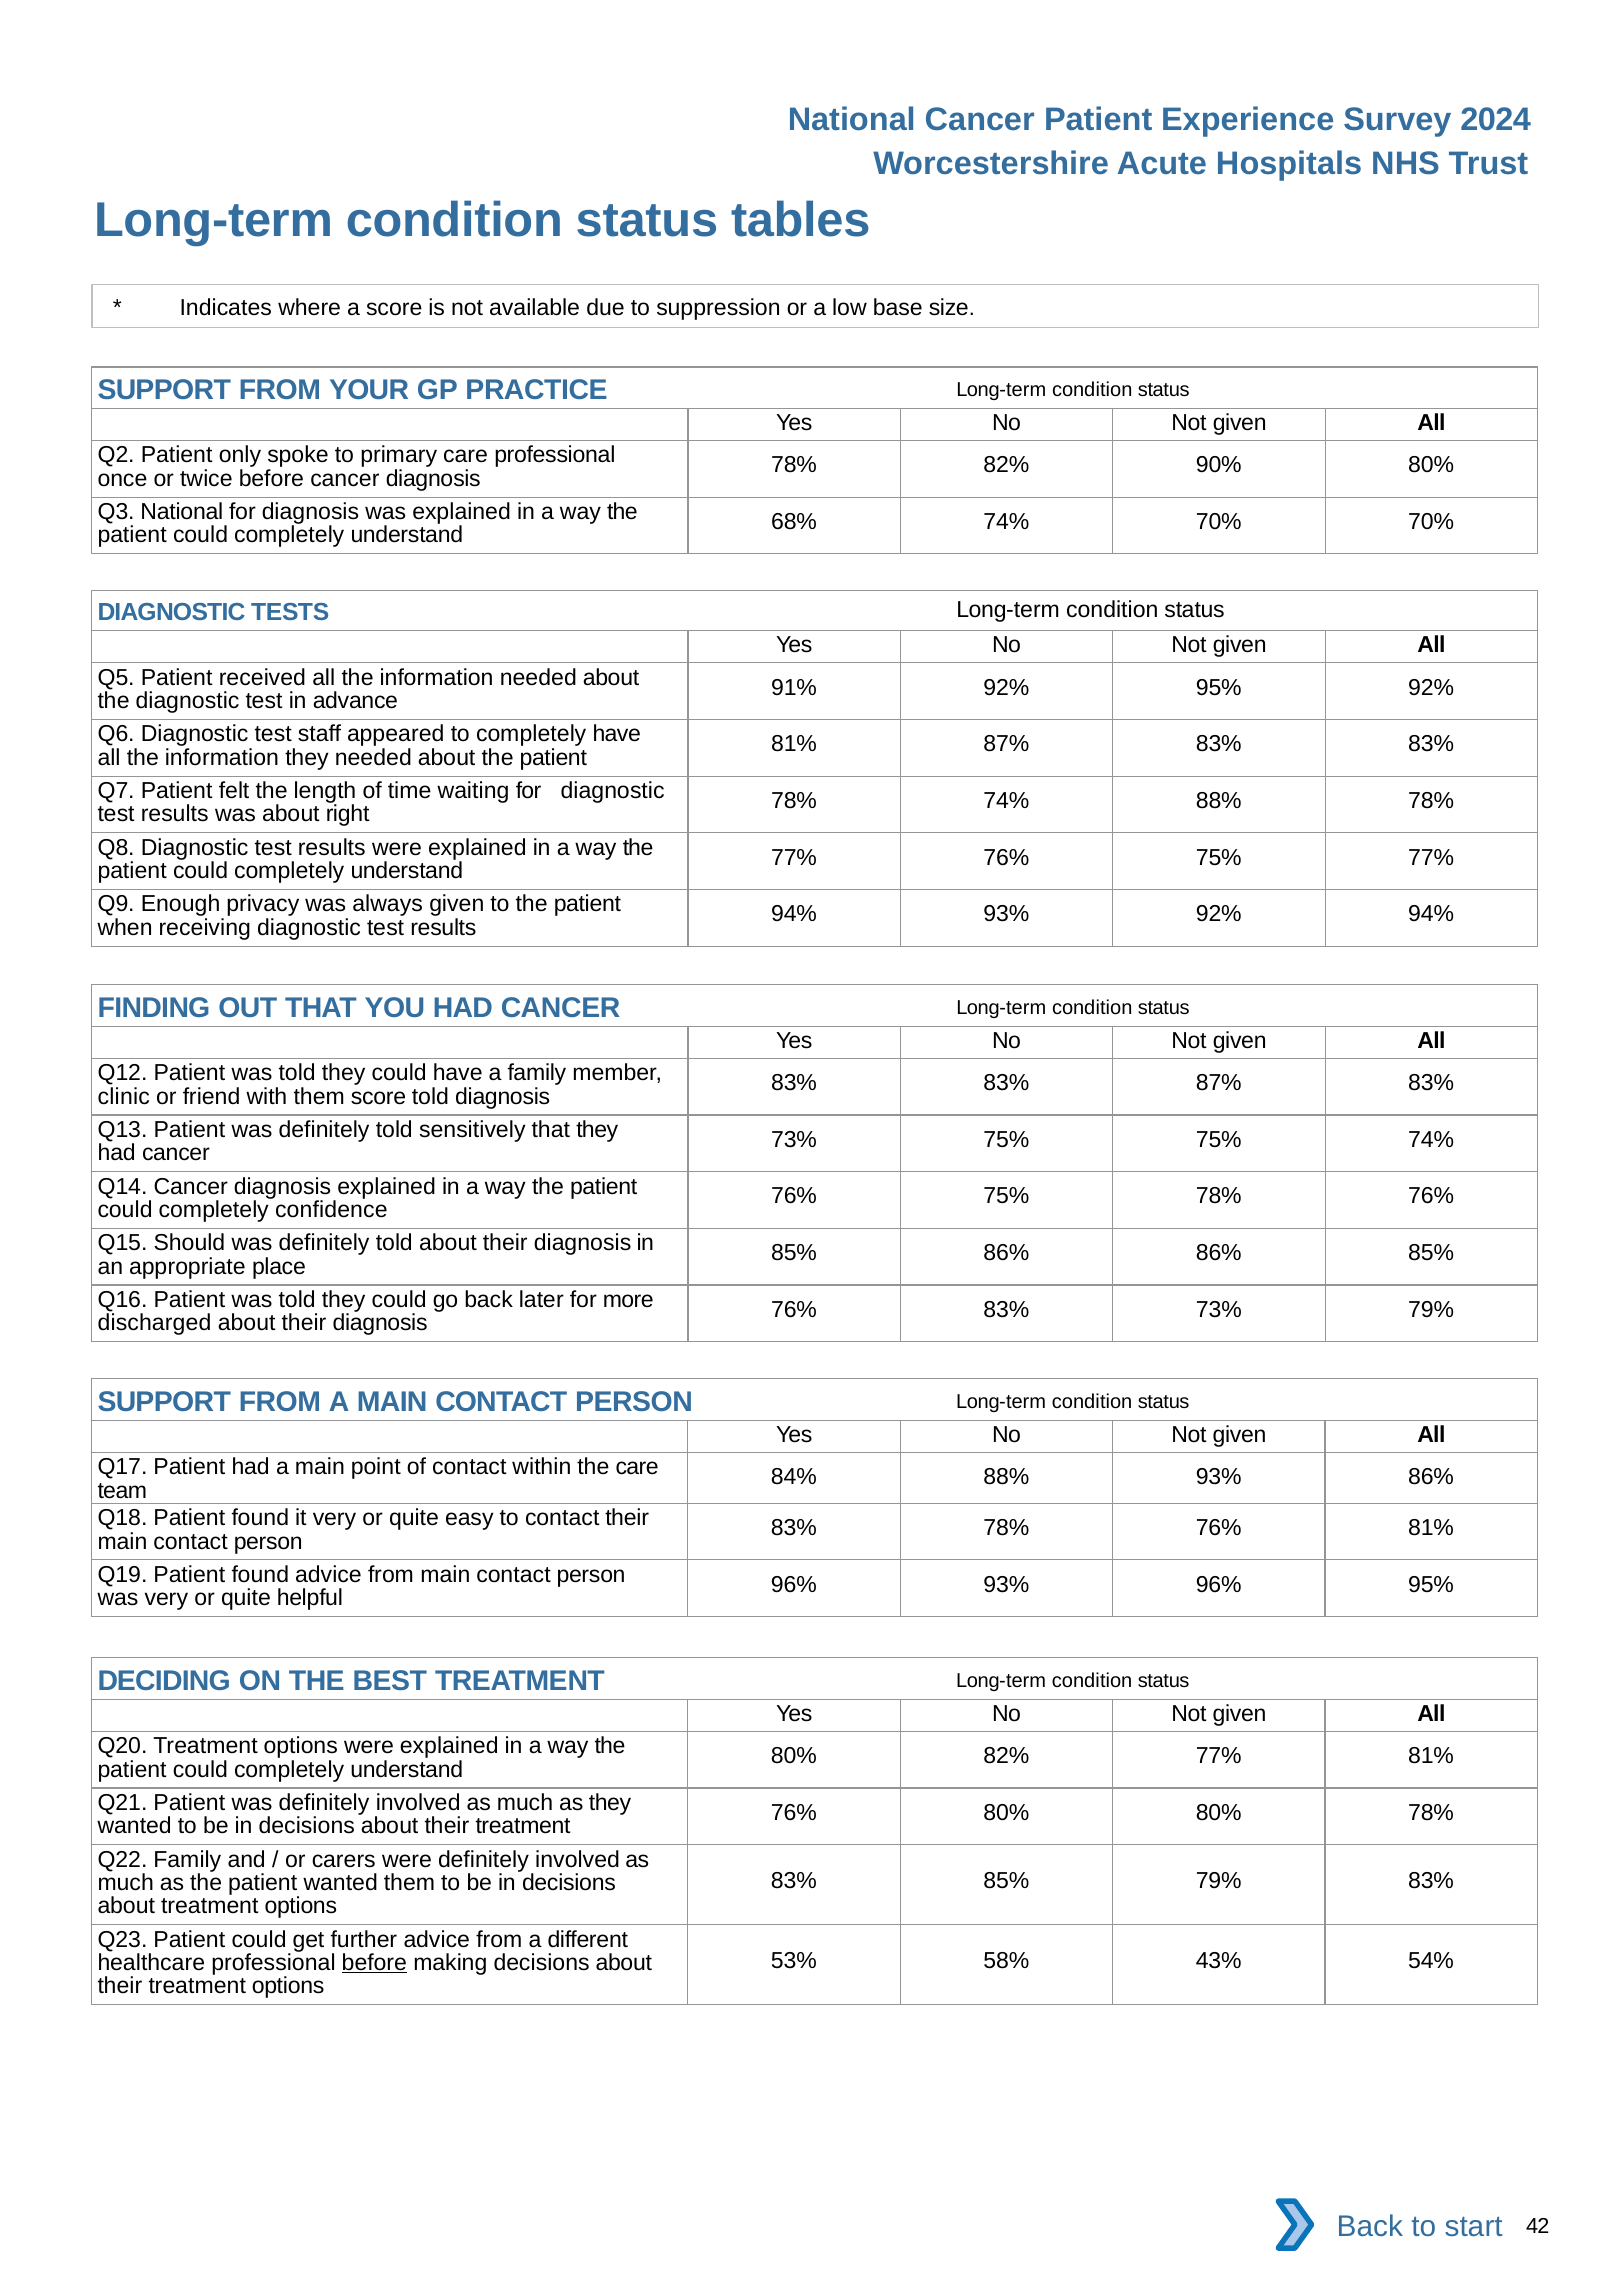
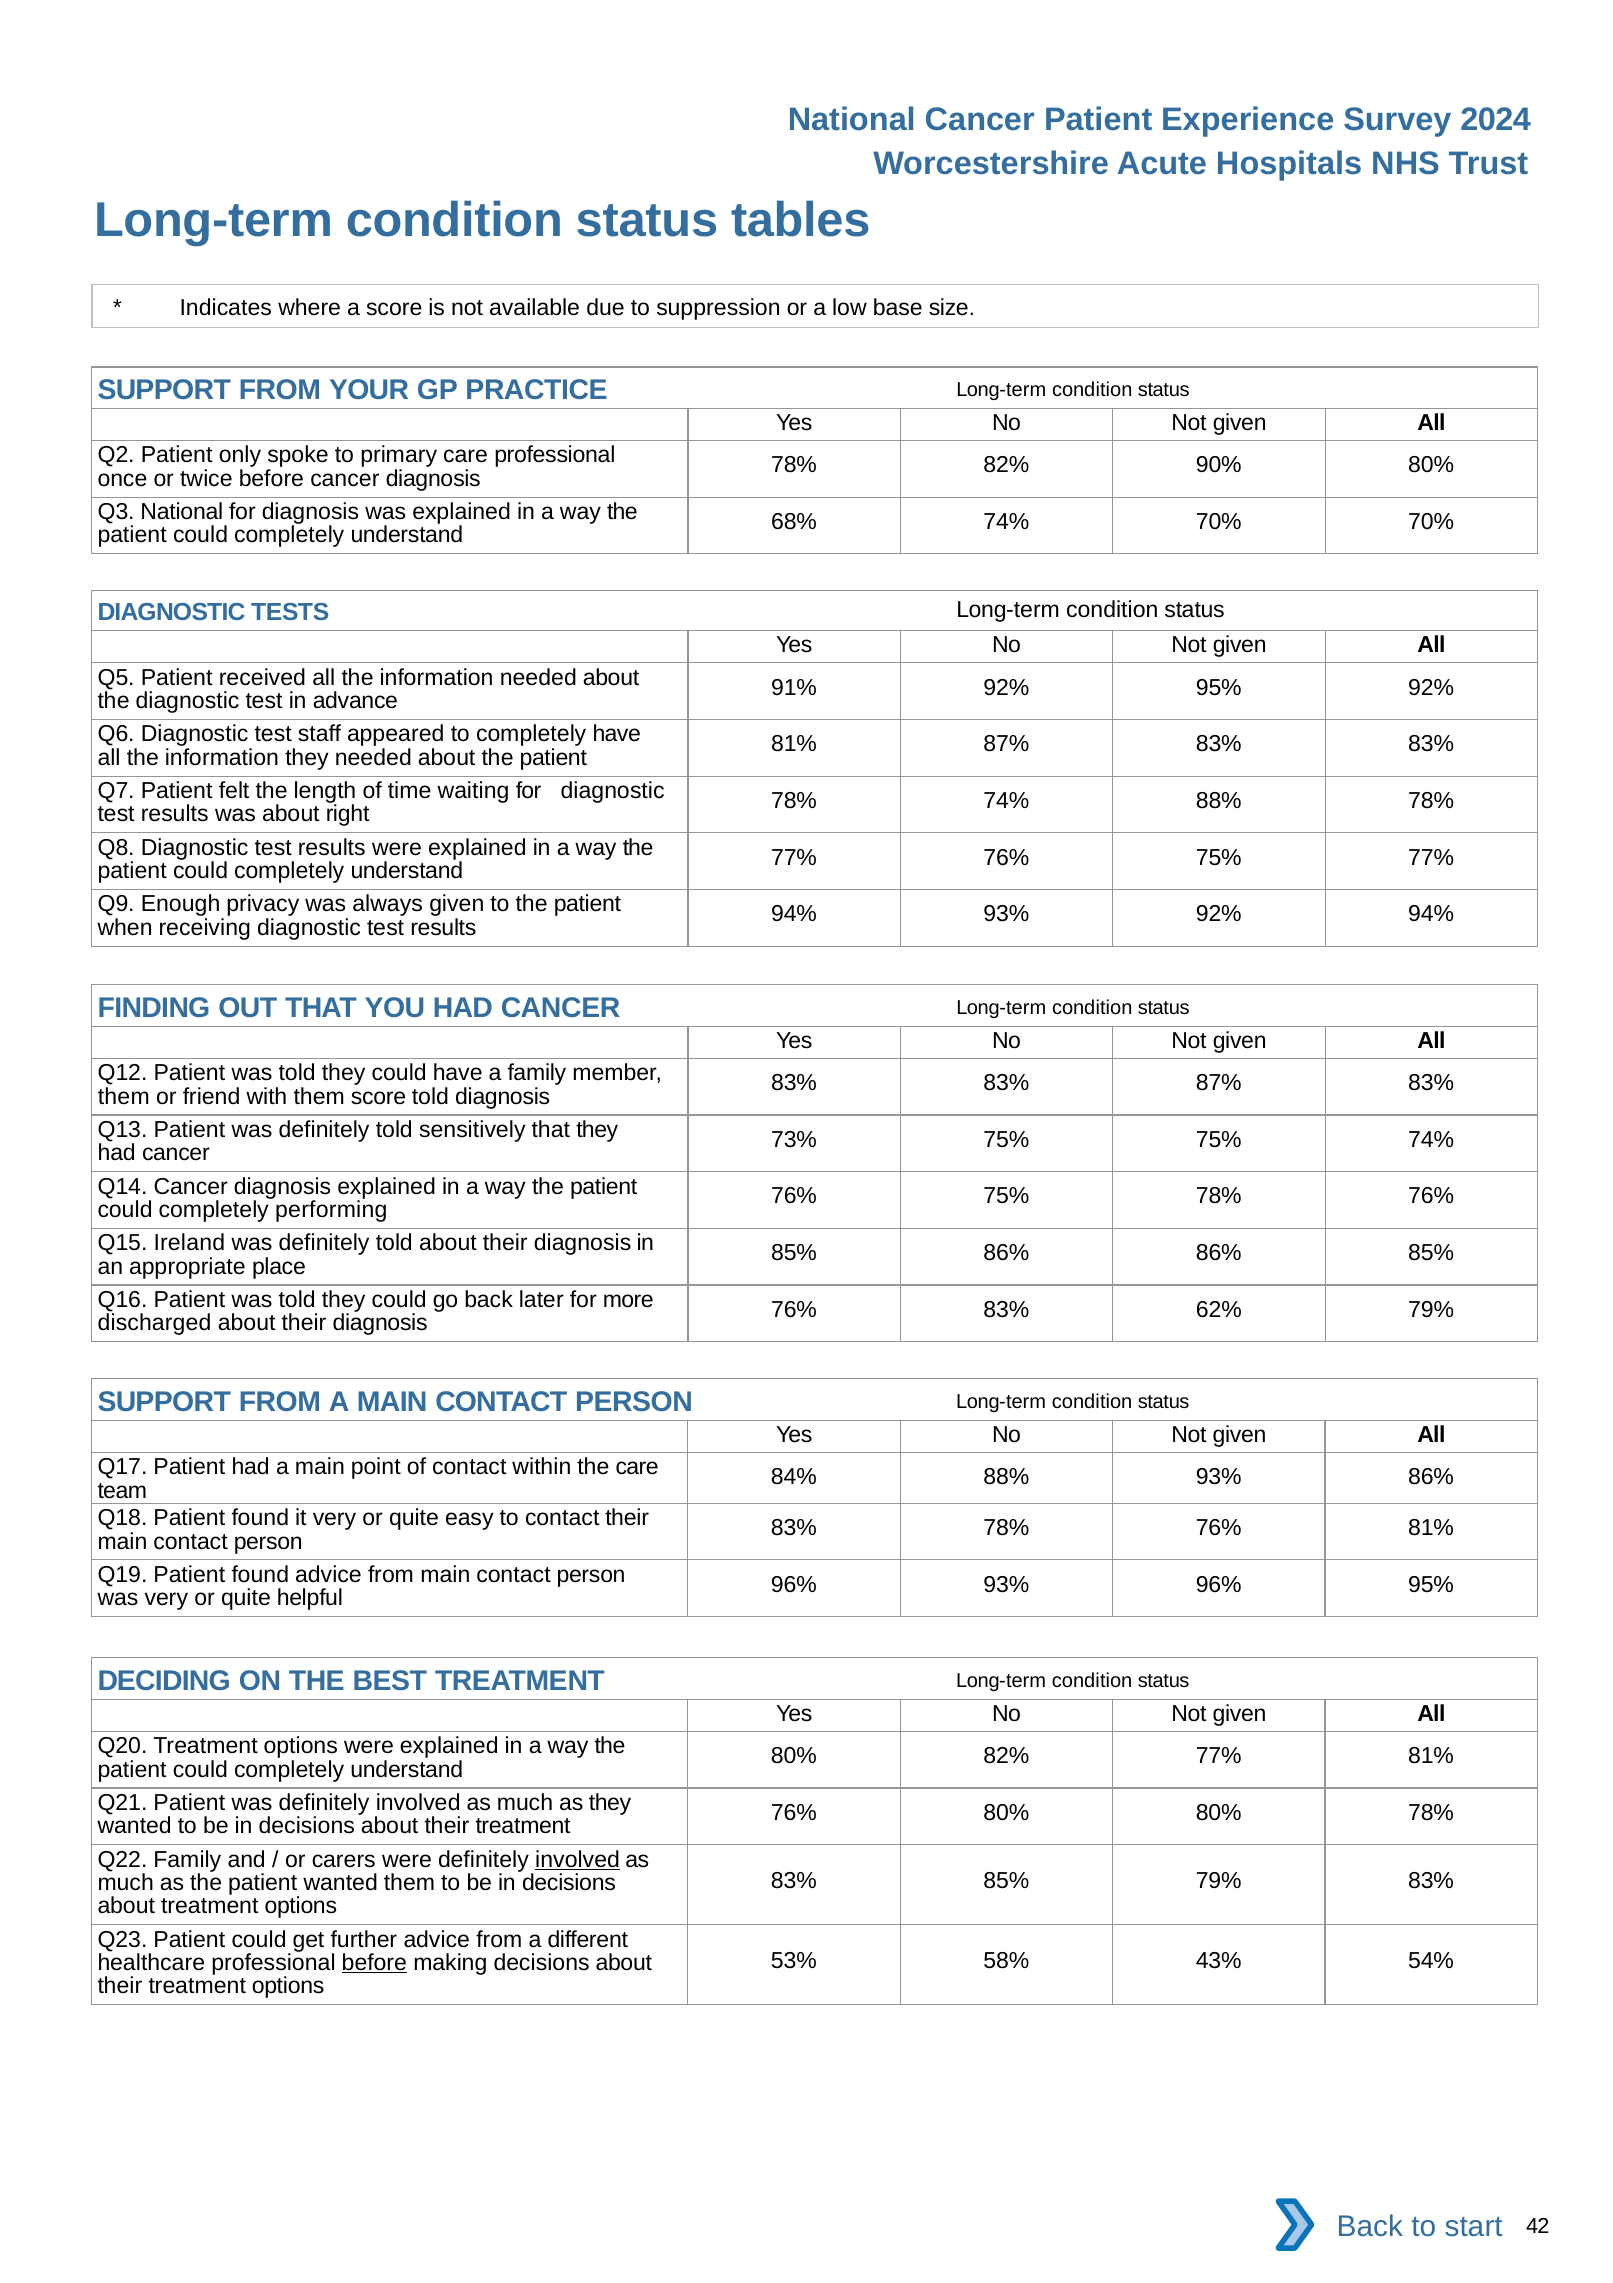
clinic: clinic -> them (124, 1096)
confidence: confidence -> performing (331, 1210)
Should: Should -> Ireland (189, 1243)
83% 73%: 73% -> 62% (1219, 1309)
involved underline: none -> present (578, 1859)
